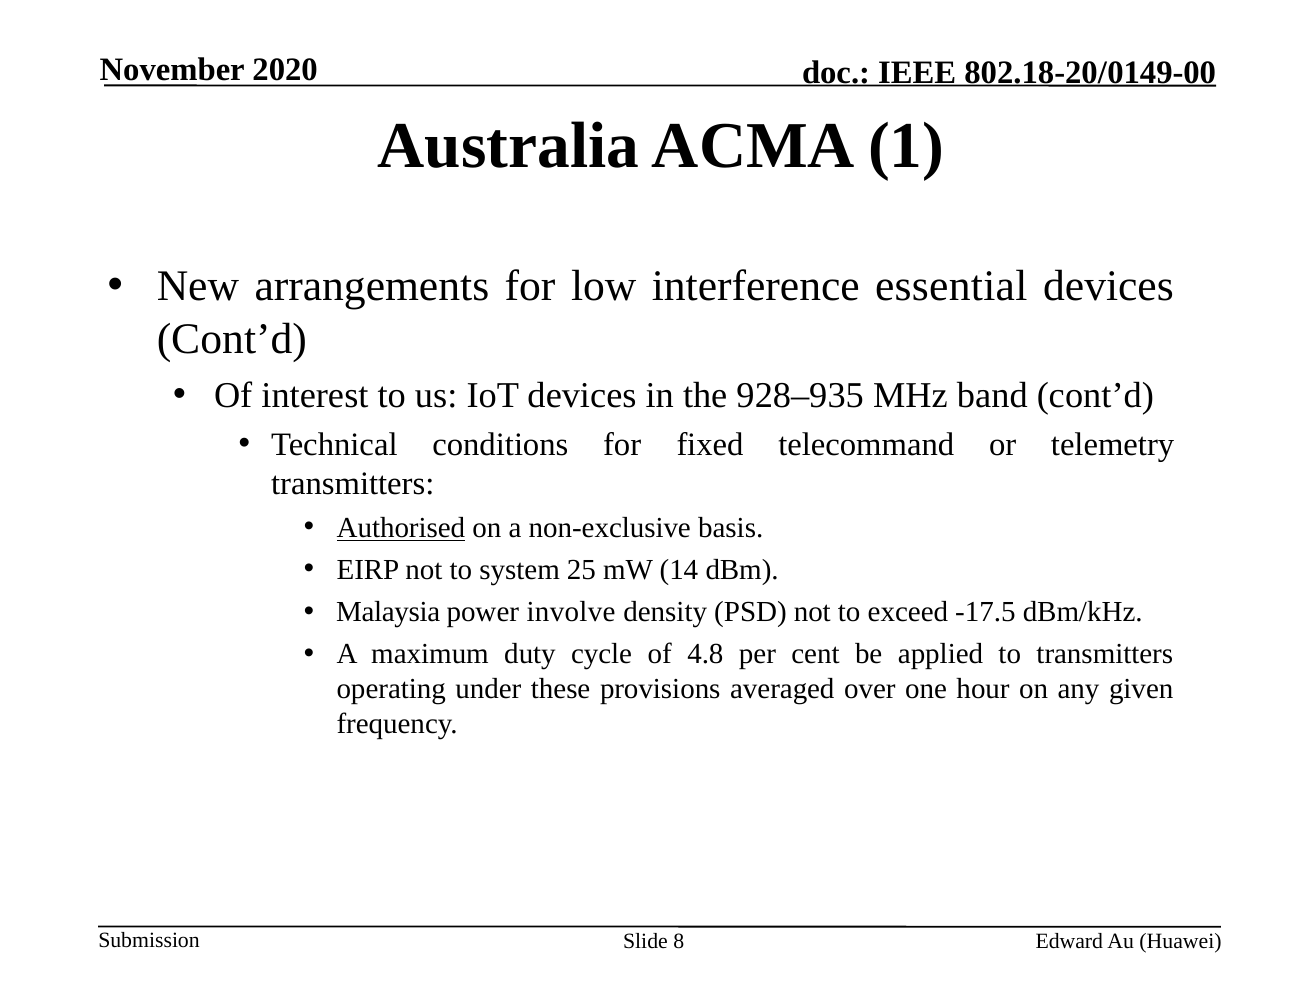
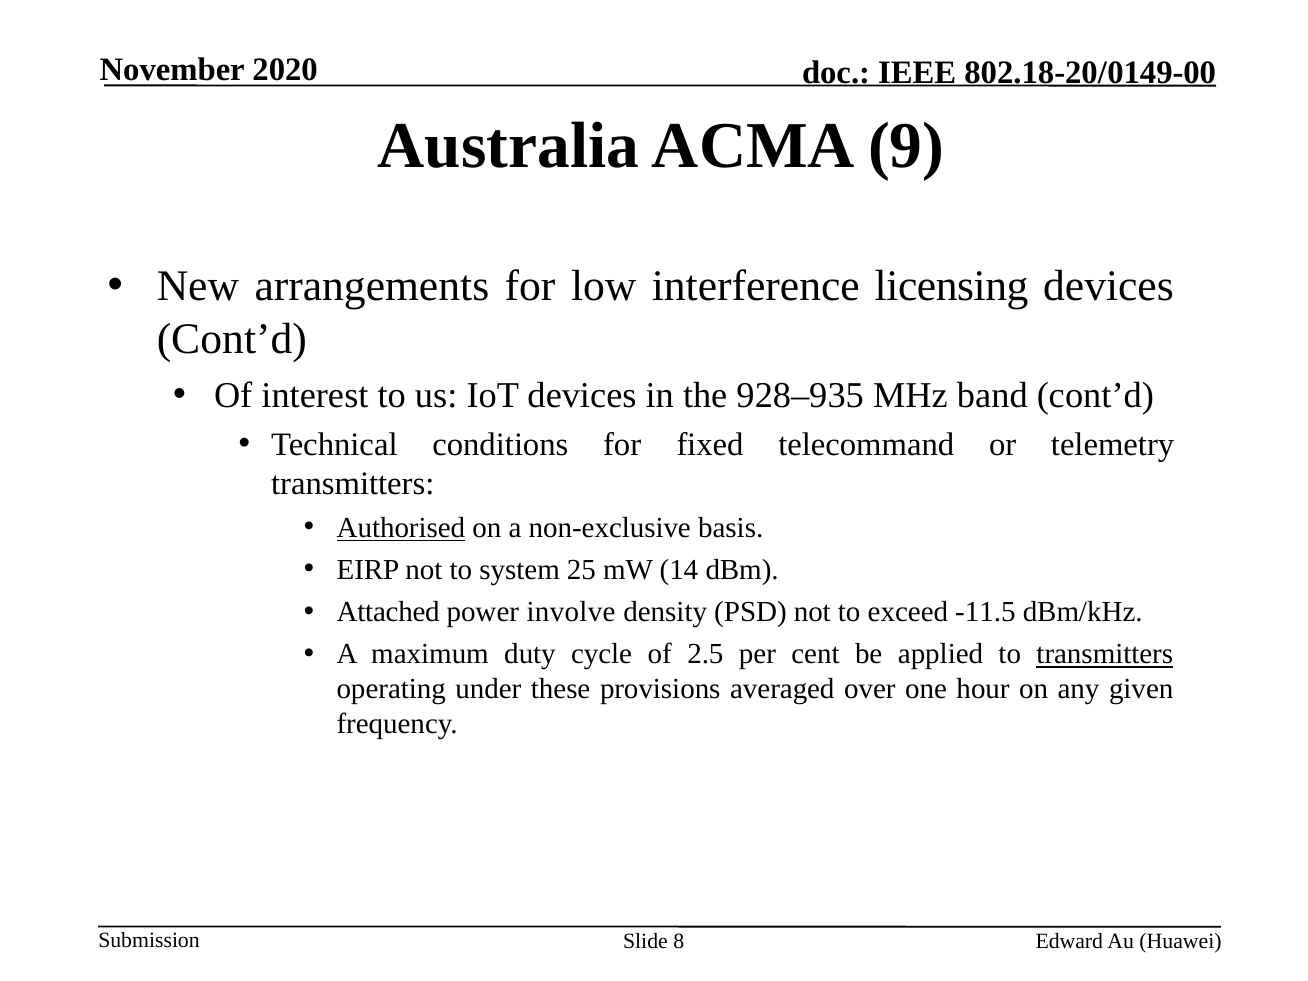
1: 1 -> 9 (906, 146)
essential: essential -> licensing (952, 286)
Malaysia: Malaysia -> Attached (388, 612)
-17.5: -17.5 -> -11.5 (985, 612)
4.8: 4.8 -> 2.5 (705, 654)
transmitters underline: none -> present (1105, 654)
